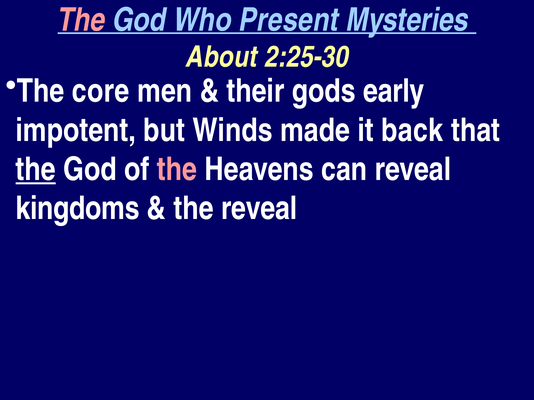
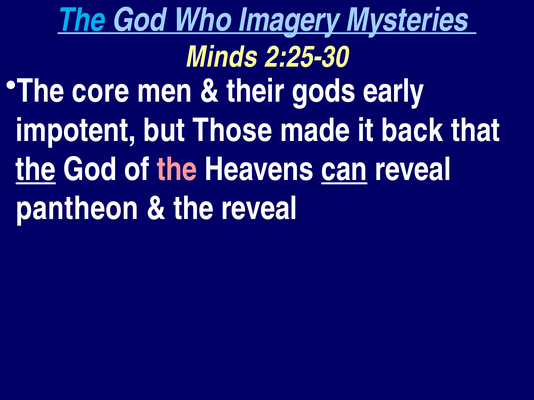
The colour: pink -> light blue (81, 20)
Present: Present -> Imagery (289, 20)
About: About -> Minds (222, 57)
Winds: Winds -> Those (232, 130)
can underline: none -> present (344, 170)
kingdoms: kingdoms -> pantheon (77, 209)
